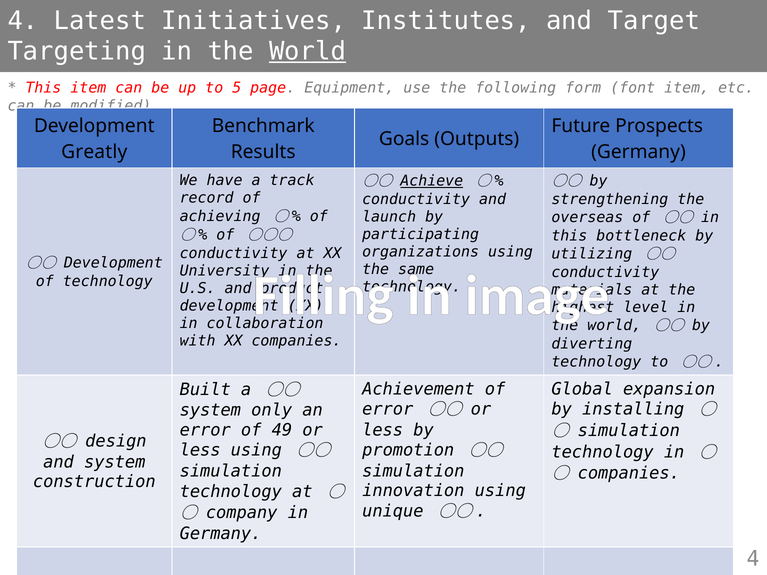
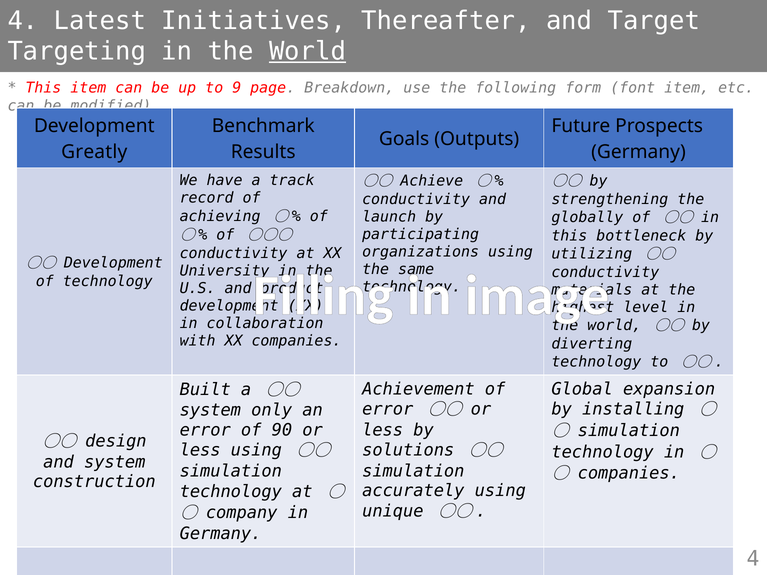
Institutes: Institutes -> Thereafter (446, 21)
5: 5 -> 9 (237, 88)
Equipment: Equipment -> Breakdown (349, 88)
Achieve underline: present -> none (432, 181)
overseas: overseas -> globally (587, 218)
49: 49 -> 90 (282, 430)
promotion: promotion -> solutions (408, 451)
innovation: innovation -> accurately (413, 491)
